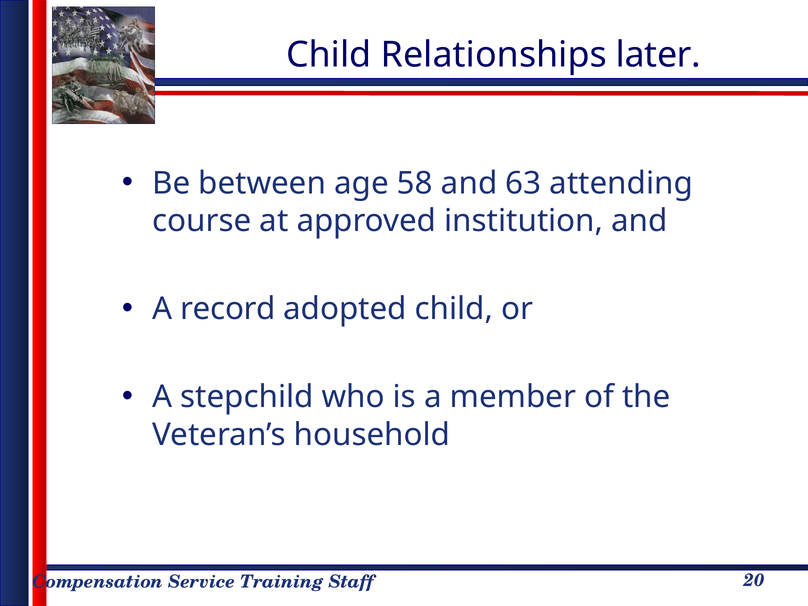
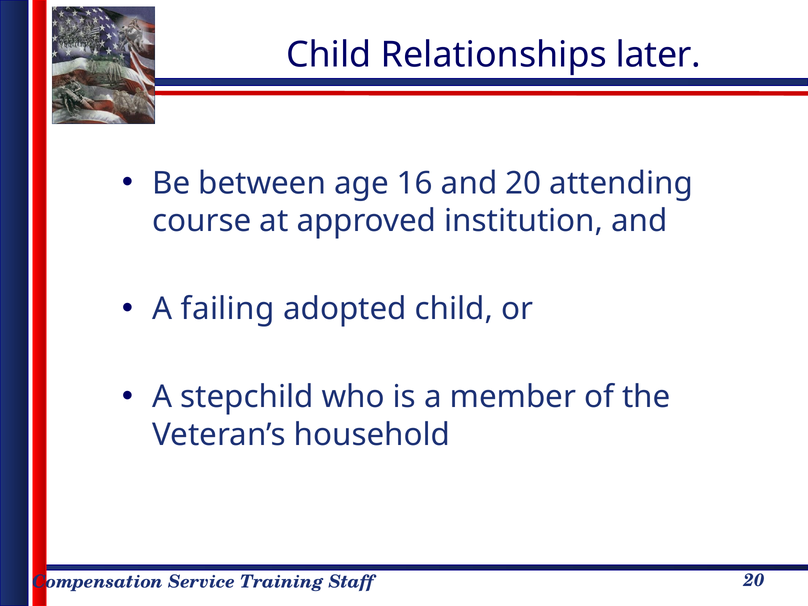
58: 58 -> 16 (415, 183)
and 63: 63 -> 20 (523, 183)
record: record -> failing (228, 309)
